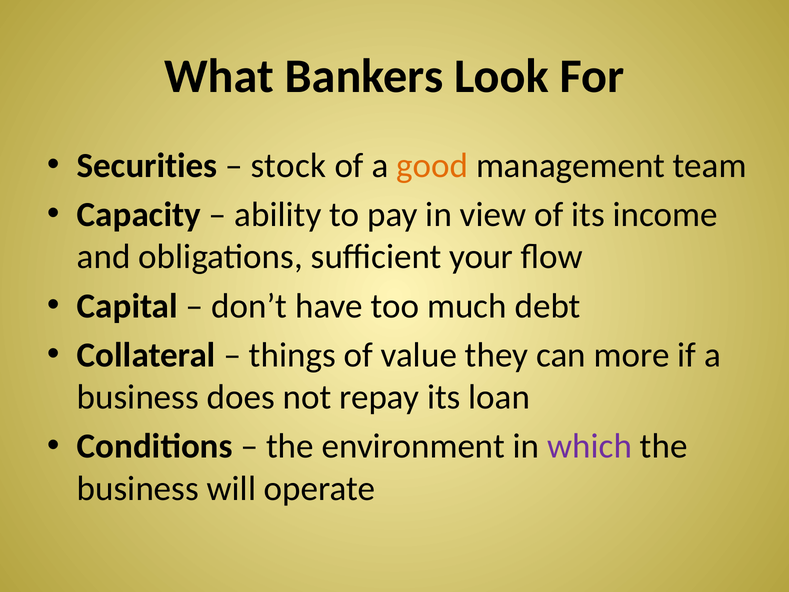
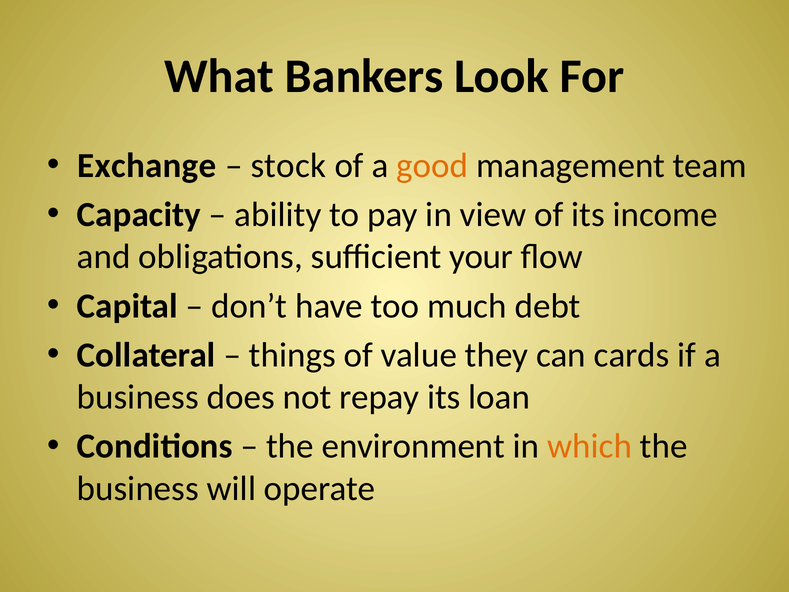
Securities: Securities -> Exchange (147, 166)
more: more -> cards (632, 355)
which colour: purple -> orange (590, 446)
